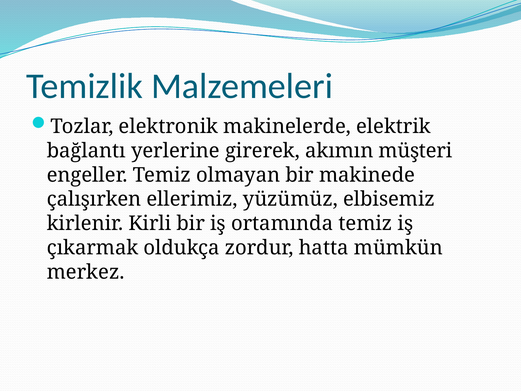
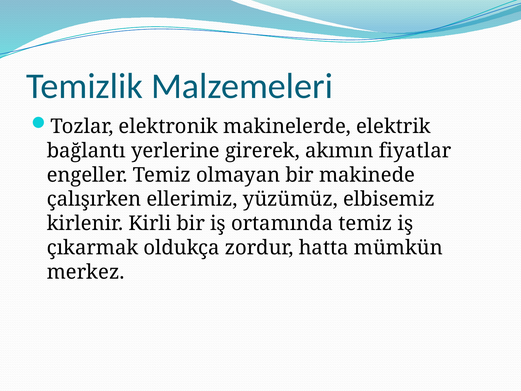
müşteri: müşteri -> fiyatlar (415, 151)
